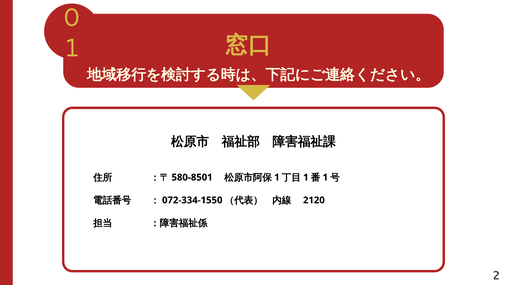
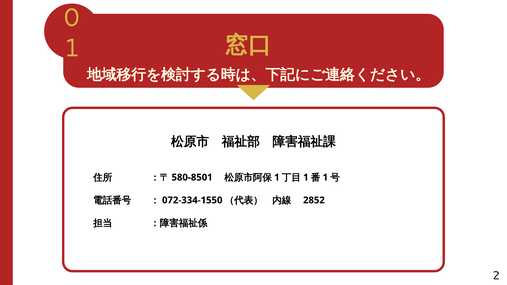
2120: 2120 -> 2852 (314, 200)
